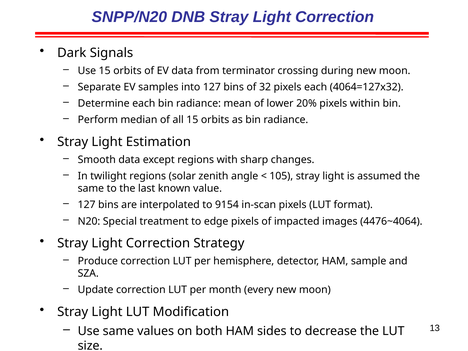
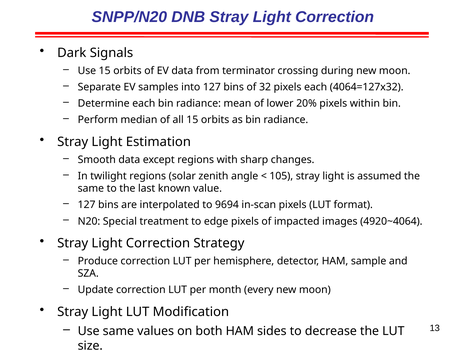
9154: 9154 -> 9694 (227, 205)
4476~4064: 4476~4064 -> 4920~4064 (391, 221)
